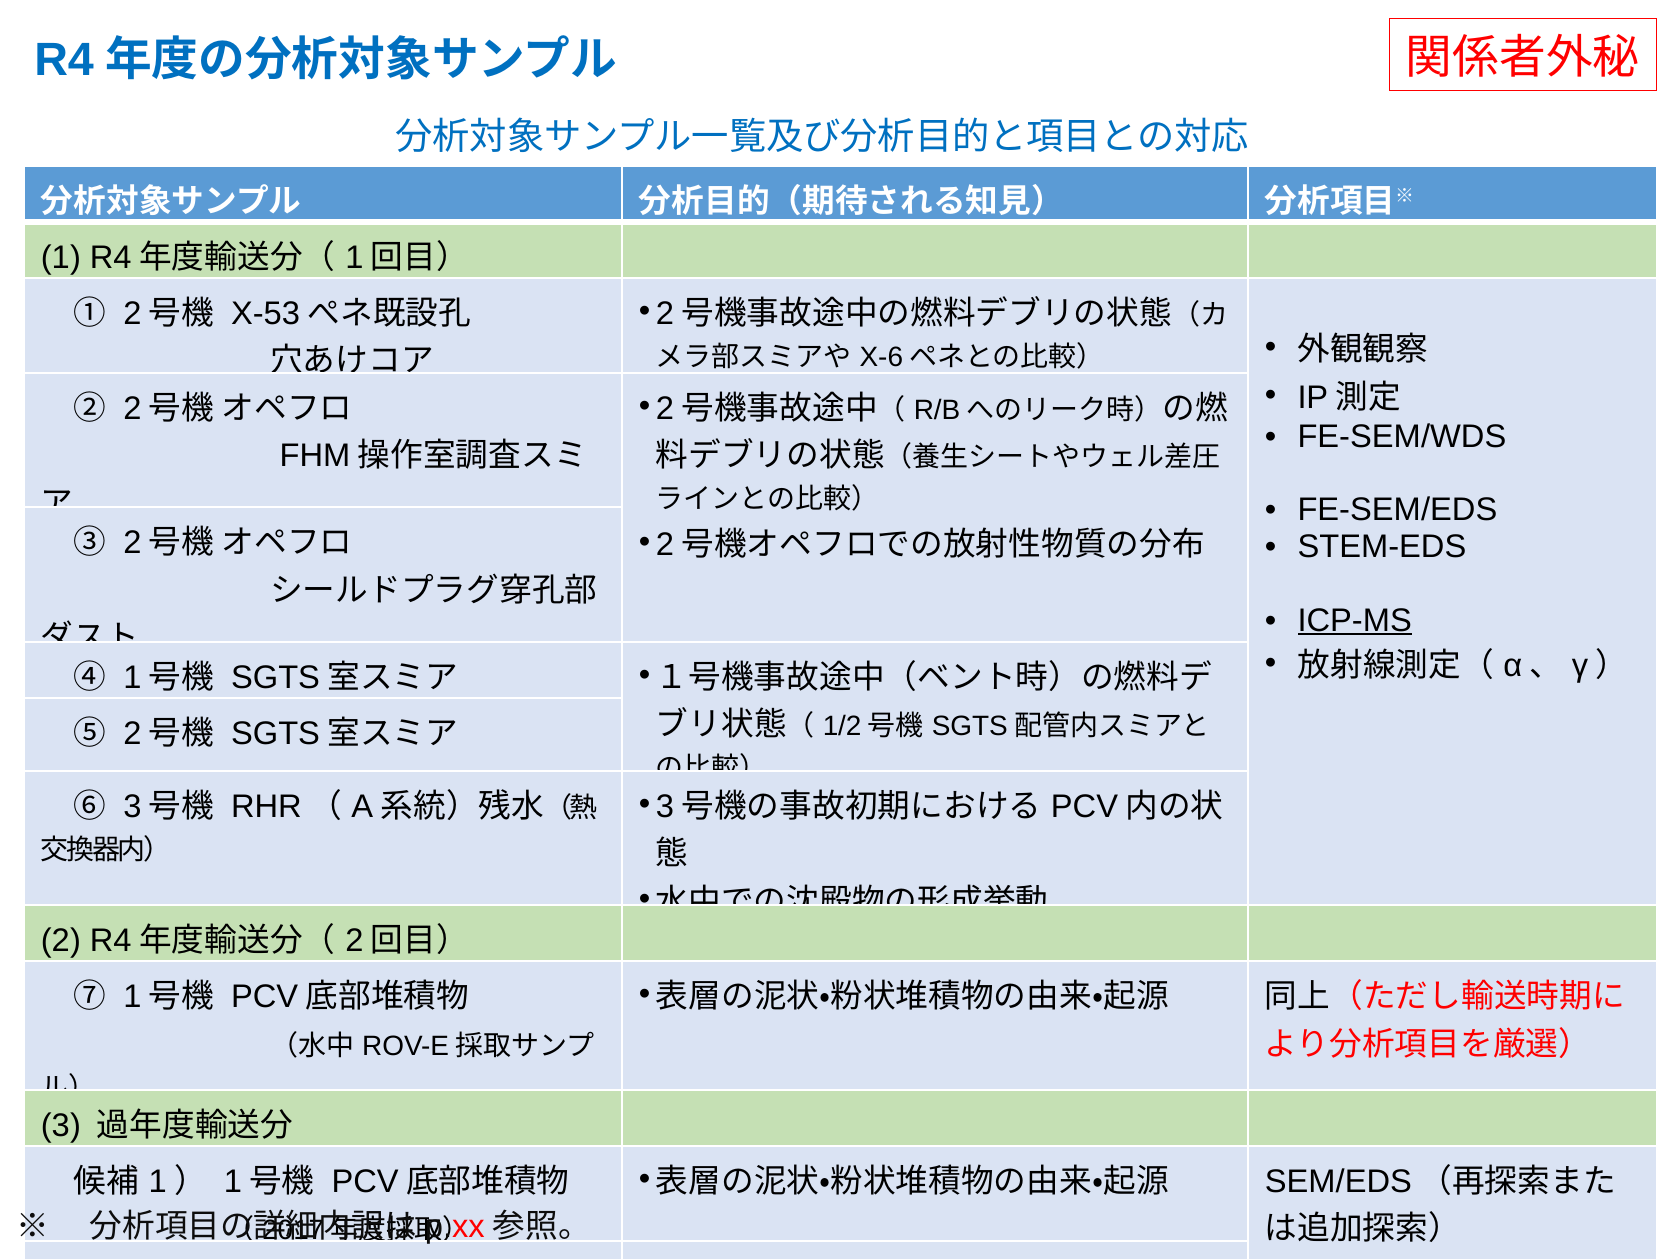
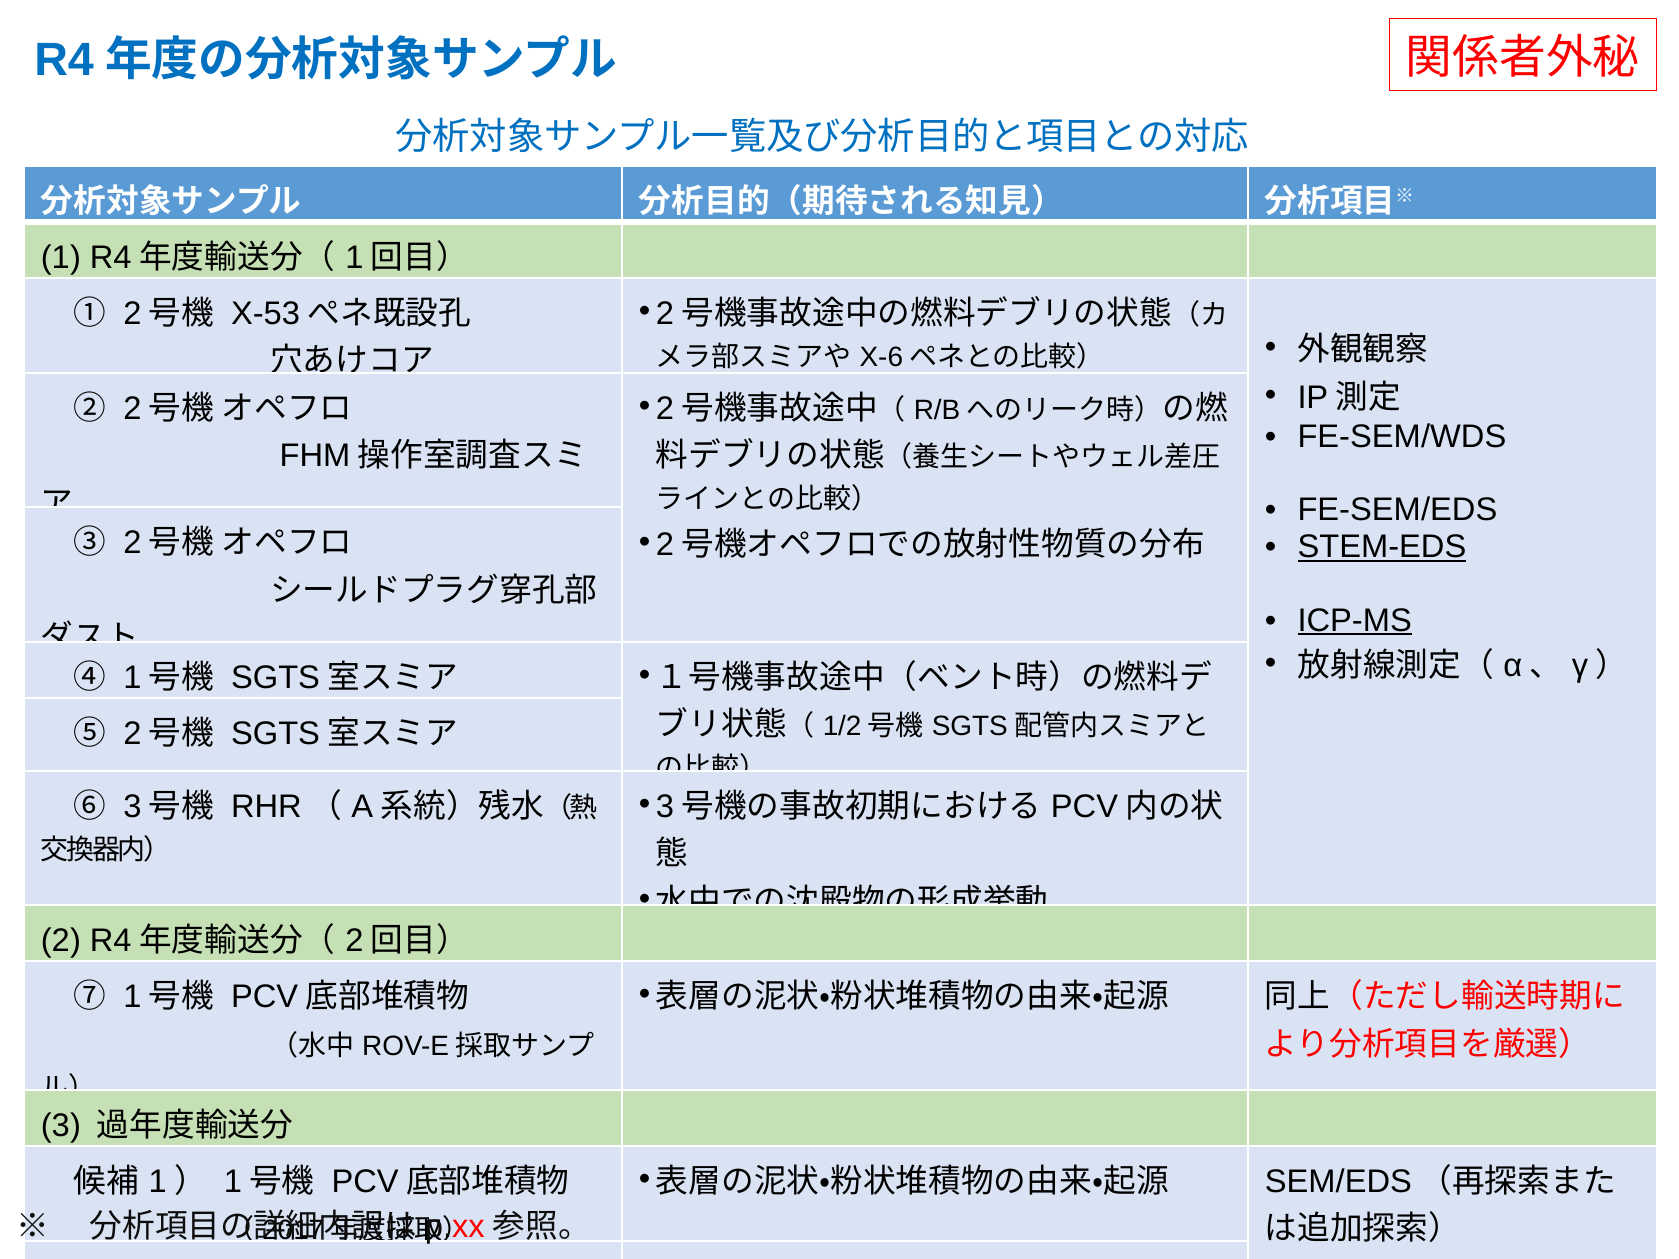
STEM-EDS underline: none -> present (1382, 547)
